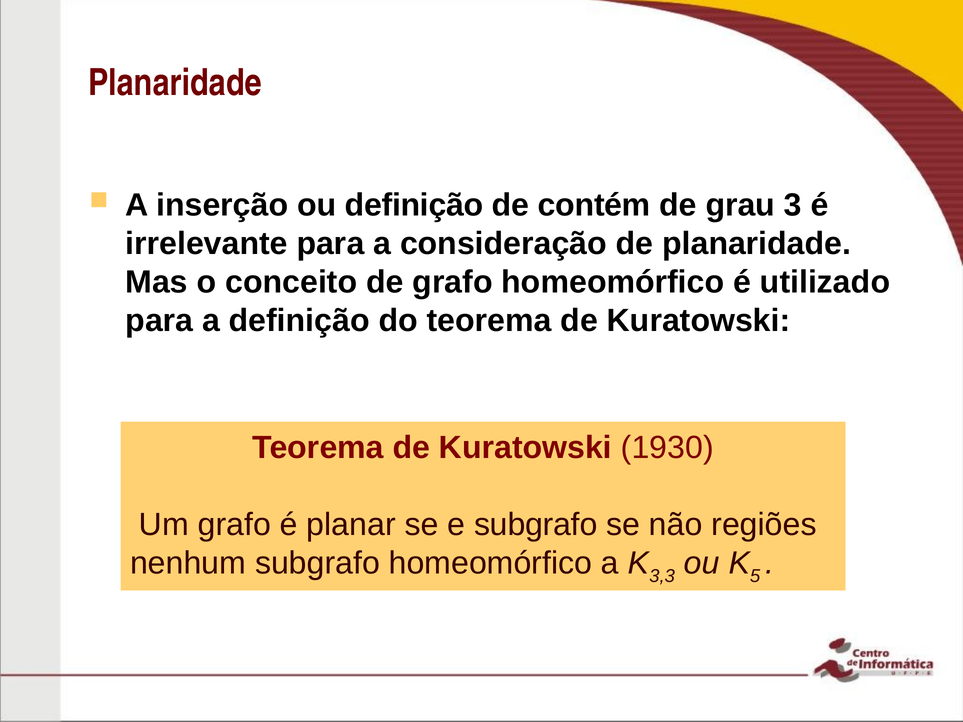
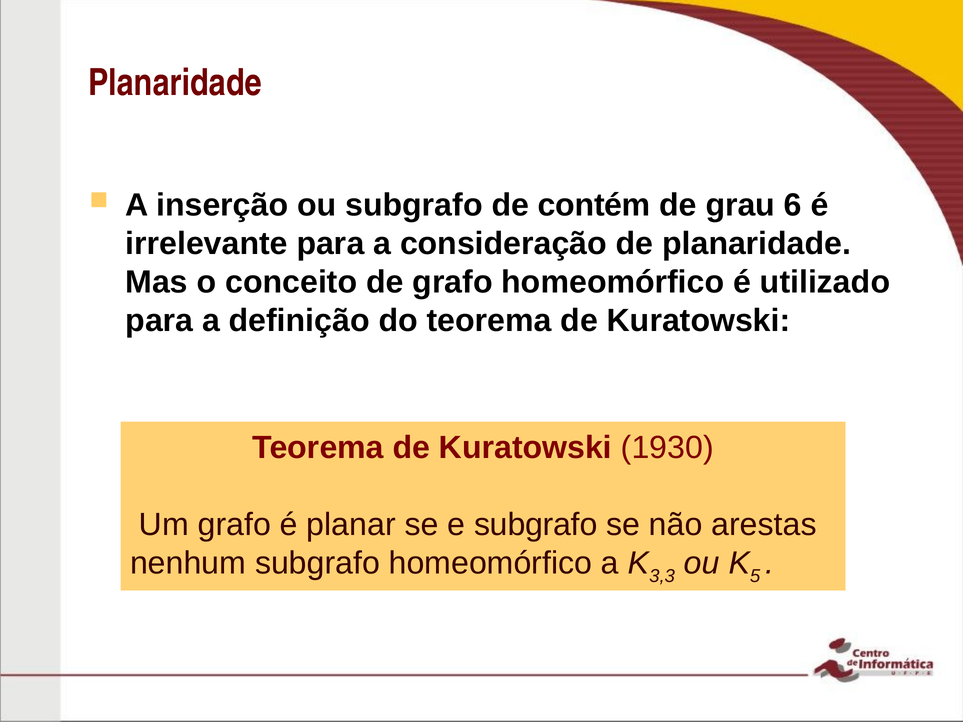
ou definição: definição -> subgrafo (414, 205)
3: 3 -> 6 (793, 205)
regiões: regiões -> arestas (764, 525)
